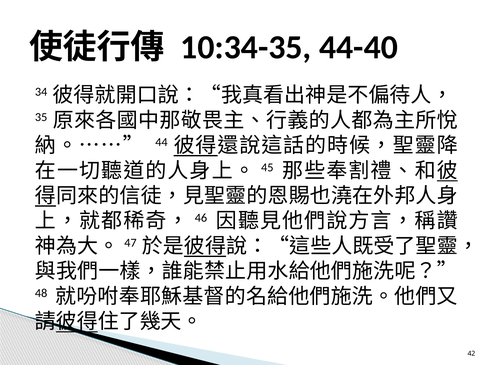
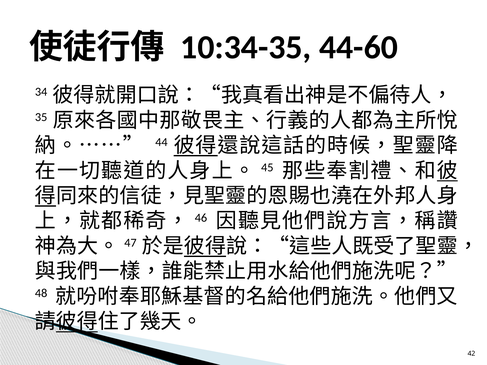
44-40: 44-40 -> 44-60 (358, 47)
